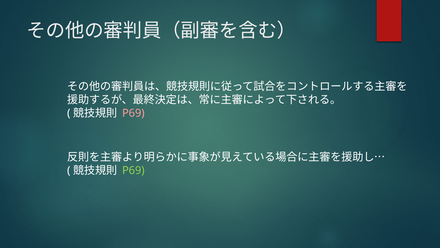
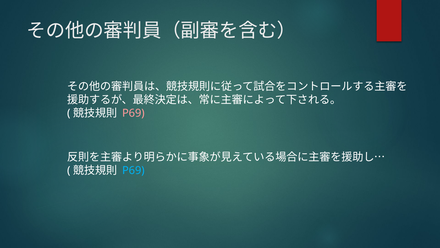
P69 colour: light green -> light blue (133, 170)
